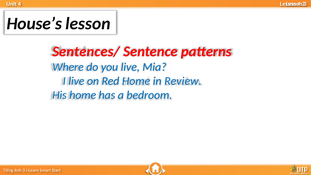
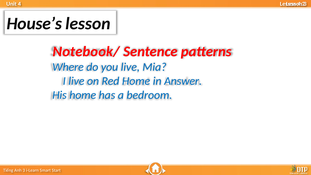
Sentences/: Sentences/ -> Notebook/ (86, 52)
Review: Review -> Answer (183, 81)
